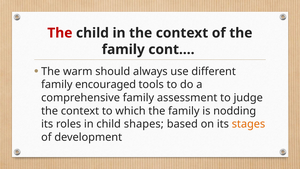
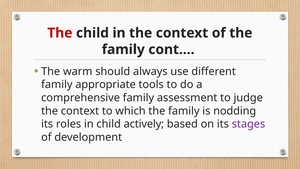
encouraged: encouraged -> appropriate (106, 85)
shapes: shapes -> actively (144, 124)
stages colour: orange -> purple (248, 124)
